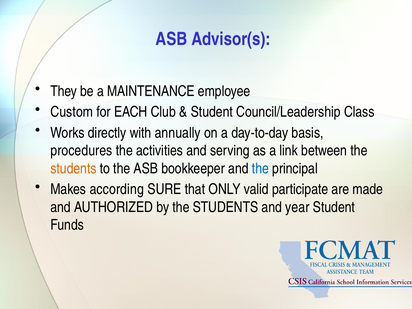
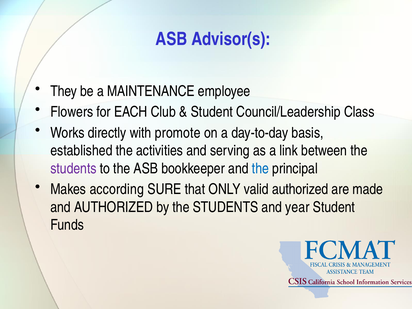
Custom: Custom -> Flowers (72, 112)
annually: annually -> promote (178, 133)
procedures: procedures -> established (81, 151)
students colour: orange -> purple (73, 169)
valid participate: participate -> authorized (300, 189)
